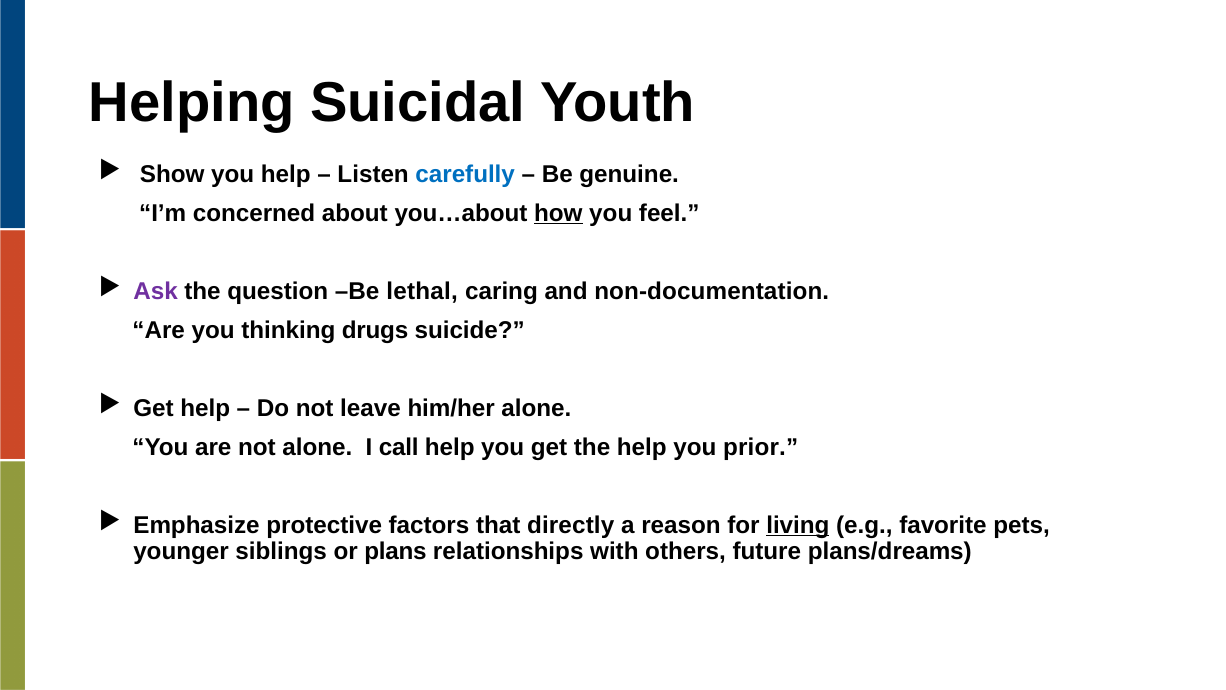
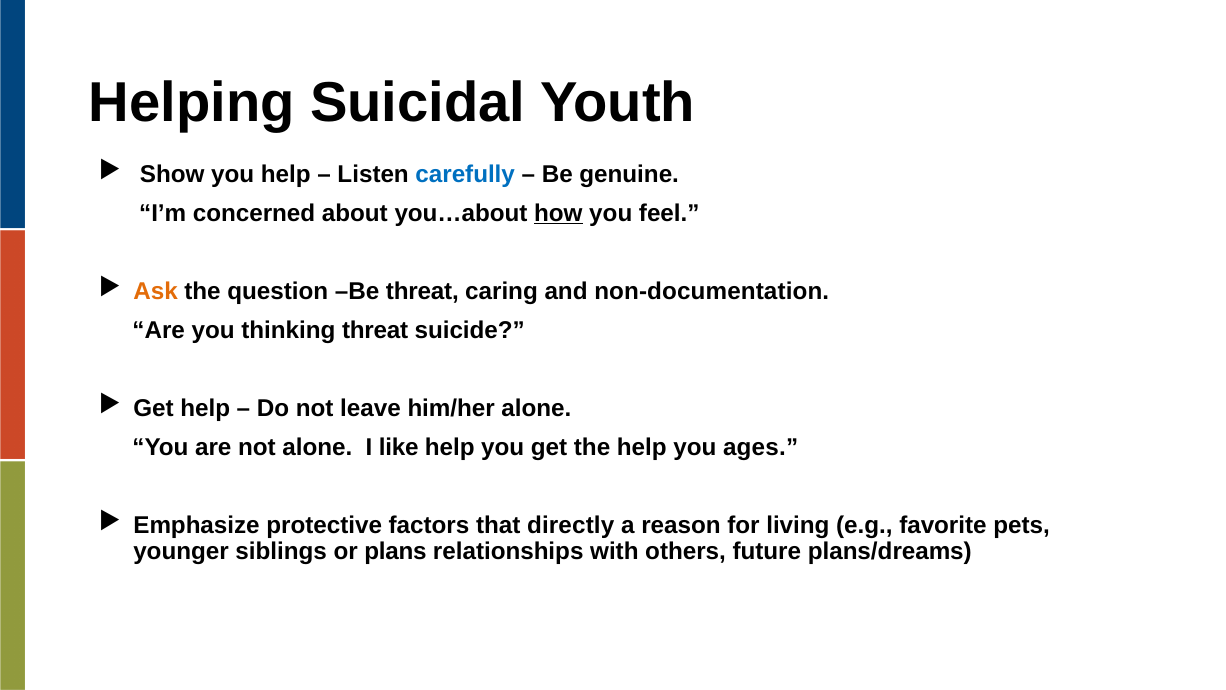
Ask colour: purple -> orange (156, 291)
Be lethal: lethal -> threat (422, 291)
thinking drugs: drugs -> threat (375, 330)
call: call -> like (399, 447)
prior: prior -> ages (761, 447)
living underline: present -> none (798, 525)
